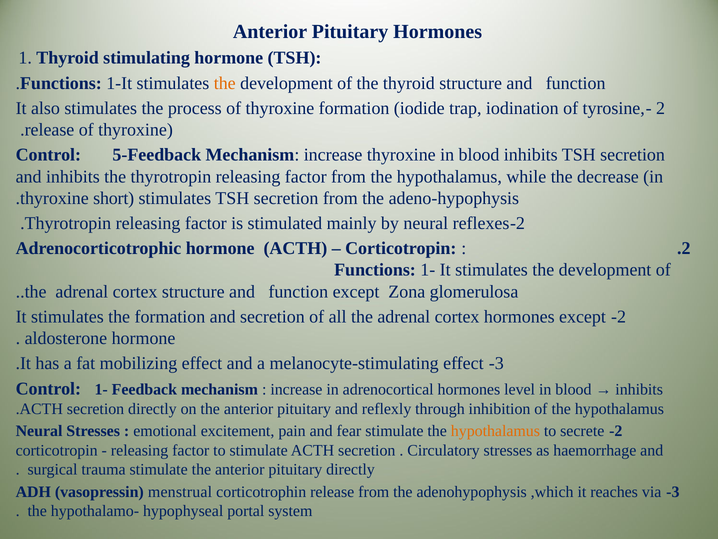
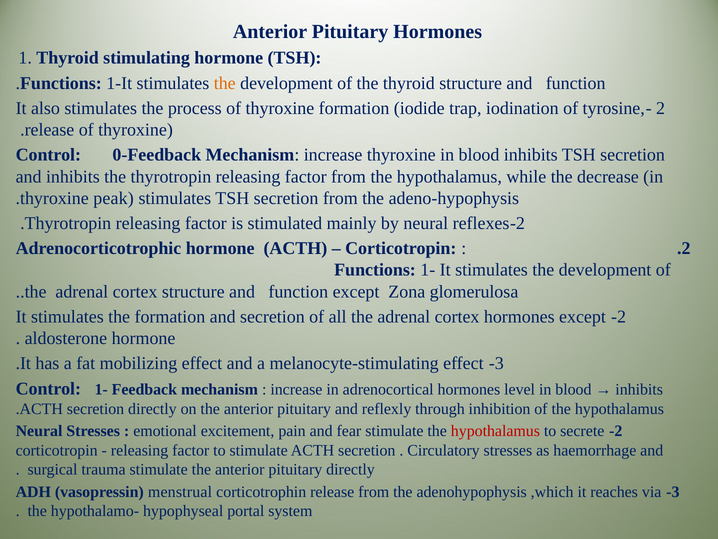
5-Feedback: 5-Feedback -> 0-Feedback (157, 155)
short: short -> peak (114, 198)
hypothalamus colour: orange -> red (495, 431)
